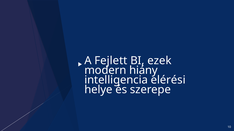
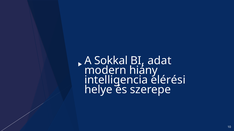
Fejlett: Fejlett -> Sokkal (111, 61)
ezek: ezek -> adat (159, 61)
